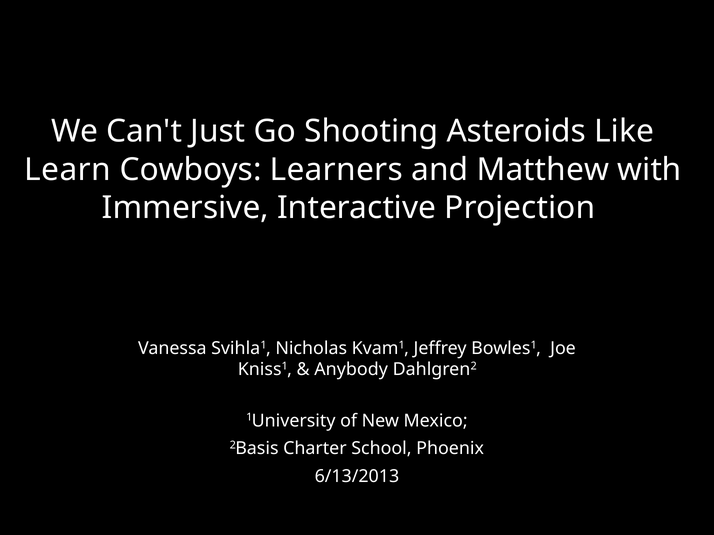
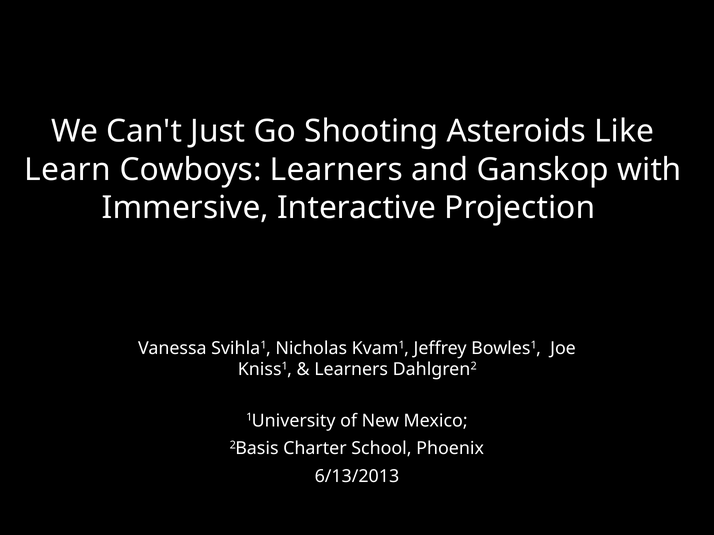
Matthew: Matthew -> Ganskop (543, 170)
Anybody: Anybody -> Learners (351, 370)
